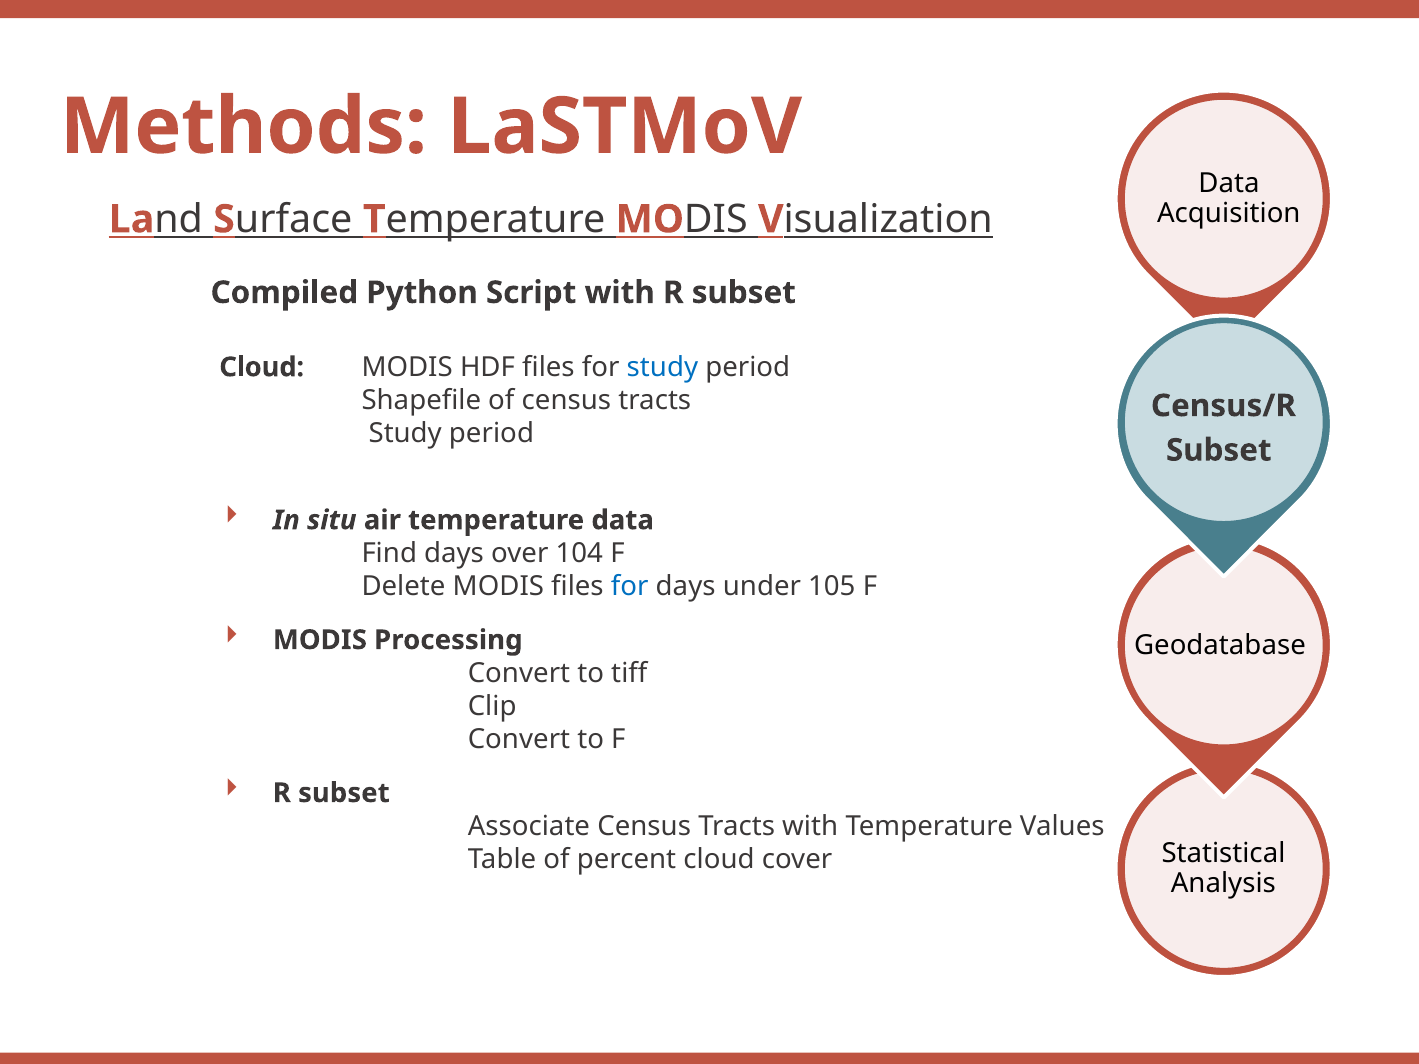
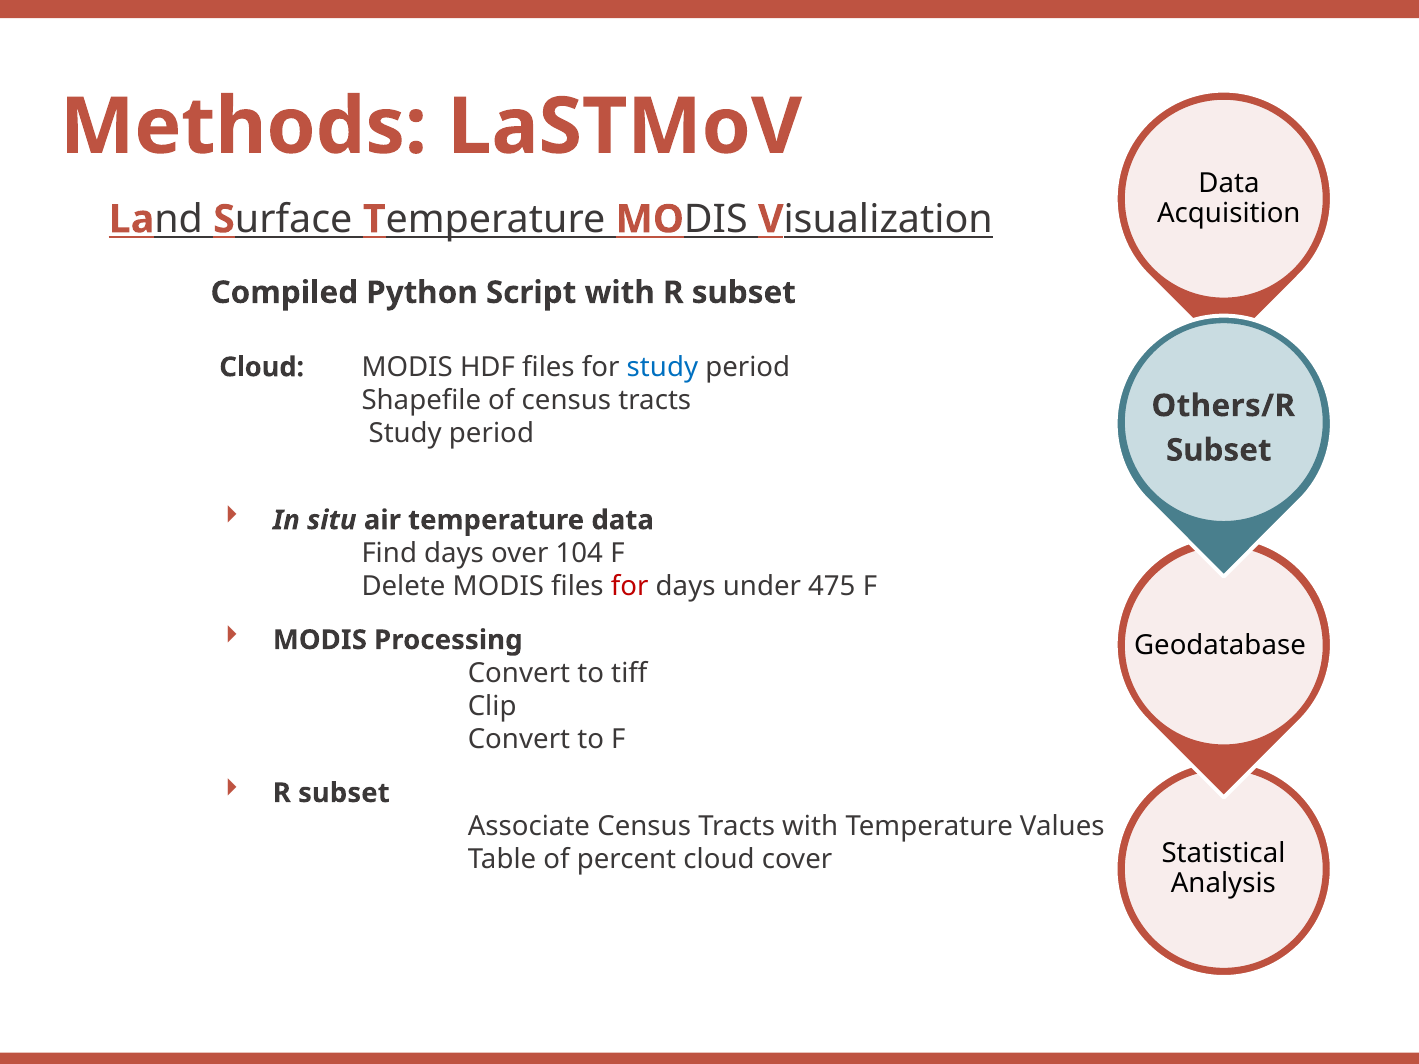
Census/R: Census/R -> Others/R (1223, 406)
for colour: blue -> red (630, 587)
105: 105 -> 475 (832, 587)
